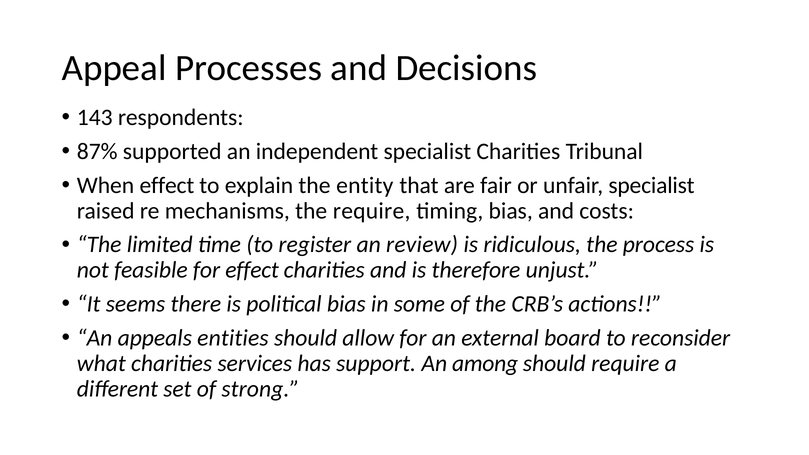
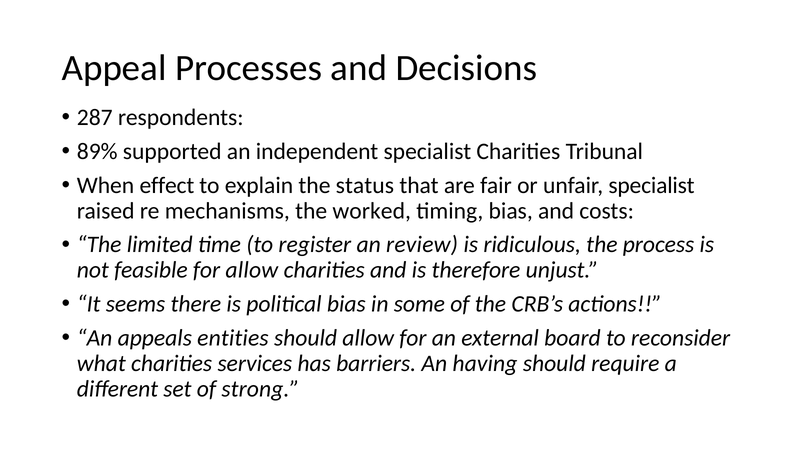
143: 143 -> 287 (95, 117)
87%: 87% -> 89% (97, 151)
entity: entity -> status (365, 185)
the require: require -> worked (372, 211)
for effect: effect -> allow (252, 270)
support: support -> barriers (376, 363)
among: among -> having (485, 363)
